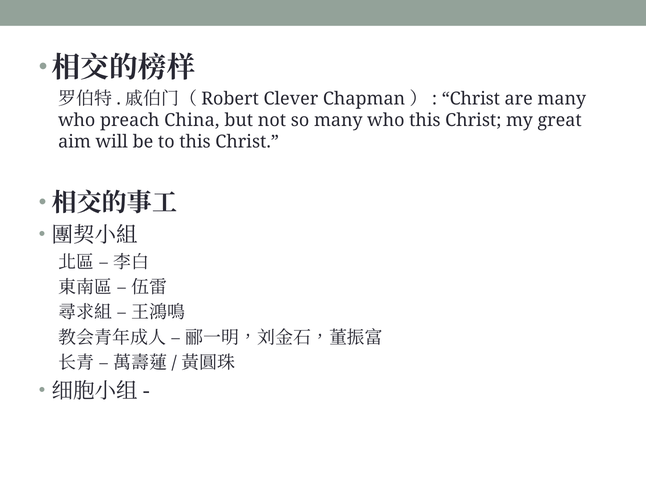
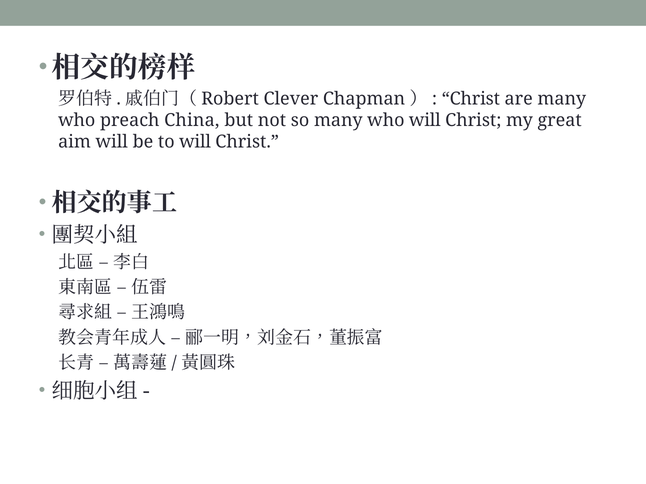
who this: this -> will (425, 120)
to this: this -> will (195, 142)
